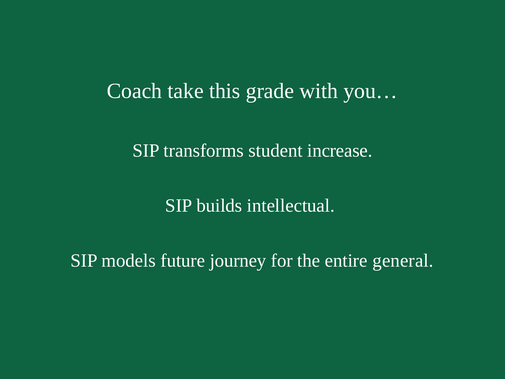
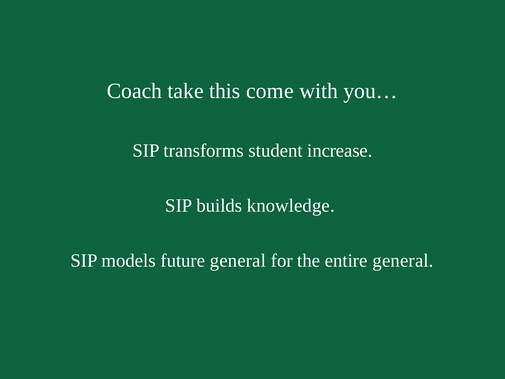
grade: grade -> come (270, 91)
intellectual: intellectual -> knowledge (291, 206)
future journey: journey -> general (238, 260)
